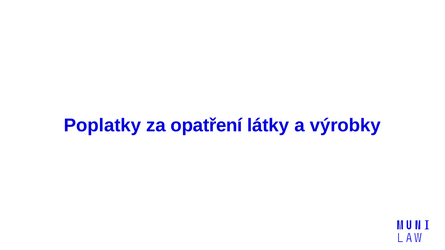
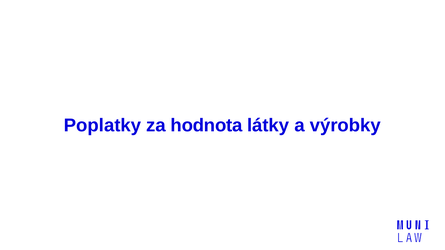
opatření: opatření -> hodnota (207, 126)
